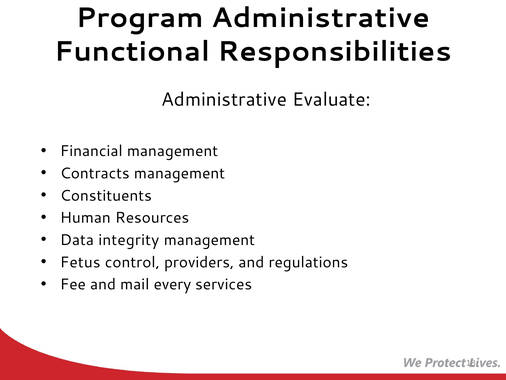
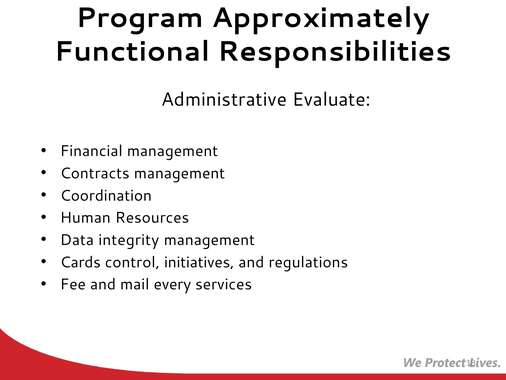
Program Administrative: Administrative -> Approximately (321, 18)
Constituents: Constituents -> Coordination (106, 195)
Fetus: Fetus -> Cards (80, 262)
providers: providers -> initiatives (199, 262)
